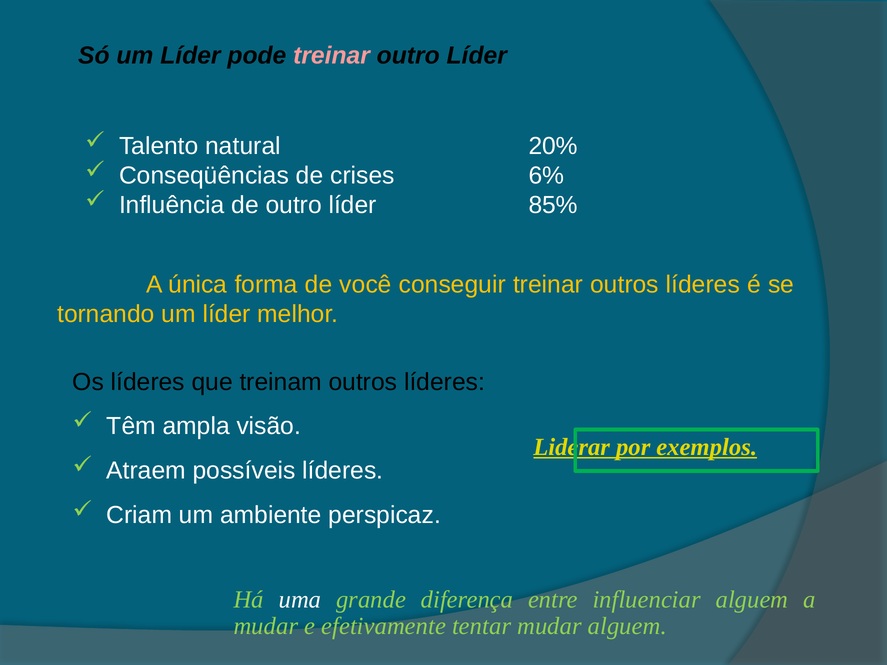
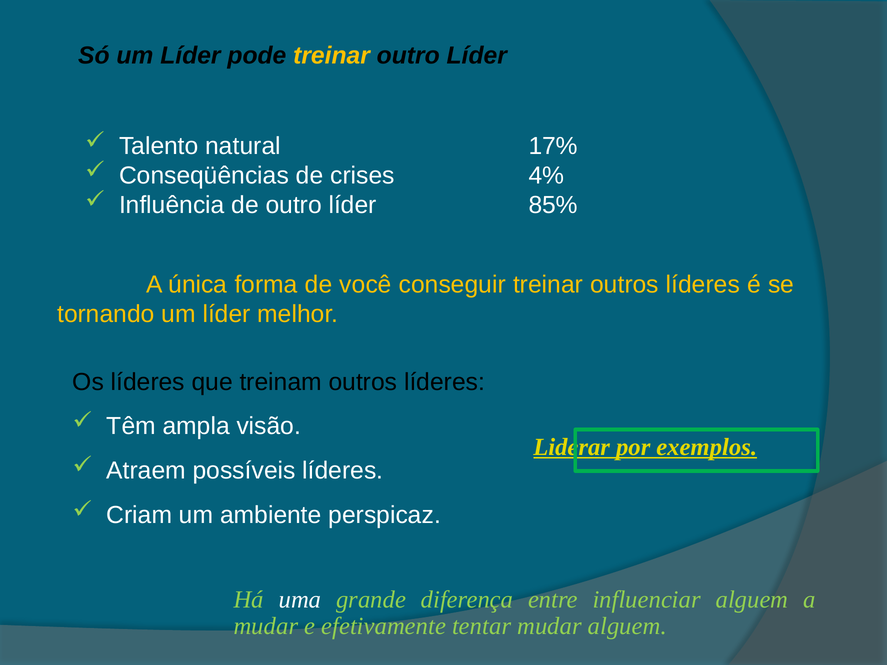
treinar colour: pink -> yellow (332, 56)
20%: 20% -> 17% (553, 146)
6%: 6% -> 4% (546, 176)
